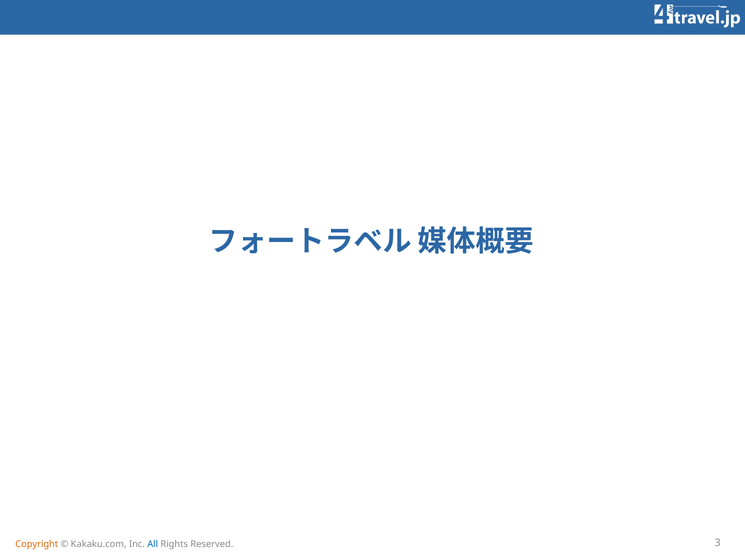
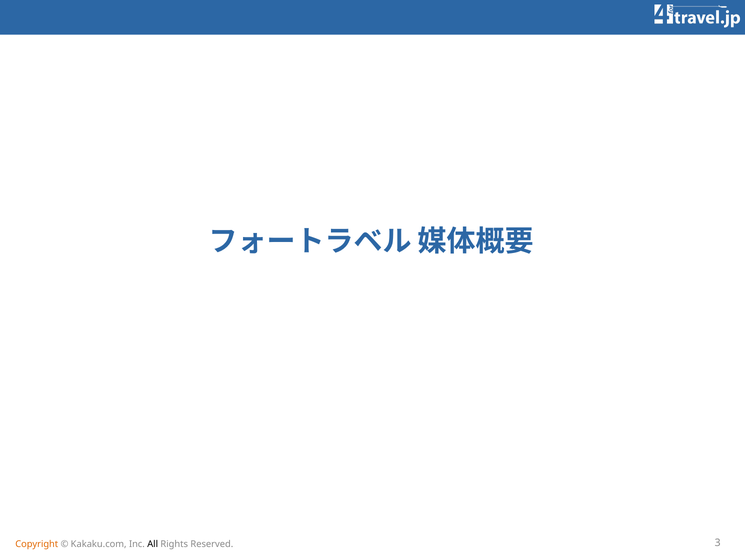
All colour: blue -> black (153, 544)
